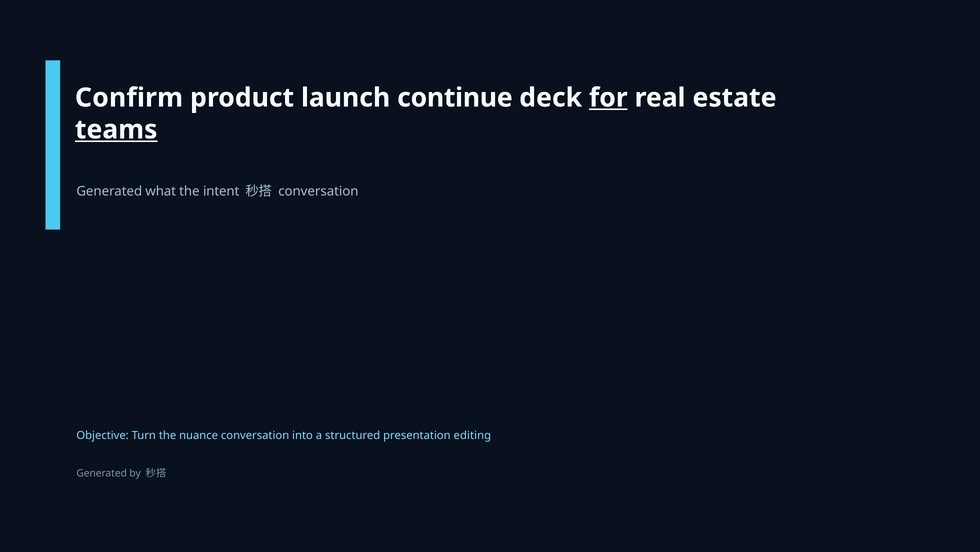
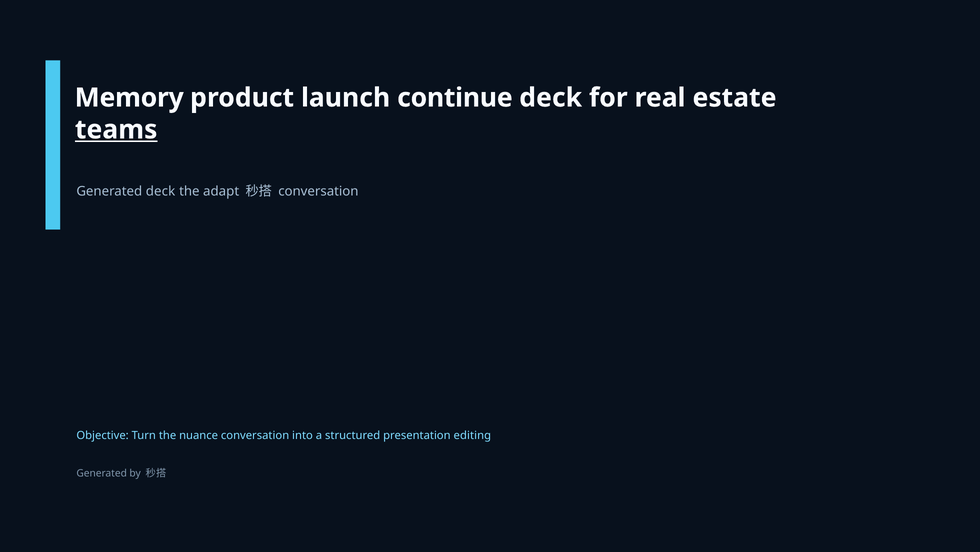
Confirm: Confirm -> Memory (129, 98)
for underline: present -> none (608, 98)
Generated what: what -> deck (161, 191)
intent: intent -> adapt (221, 191)
